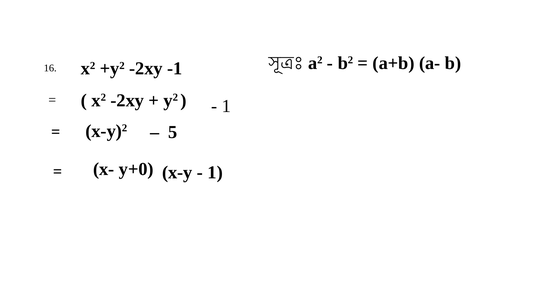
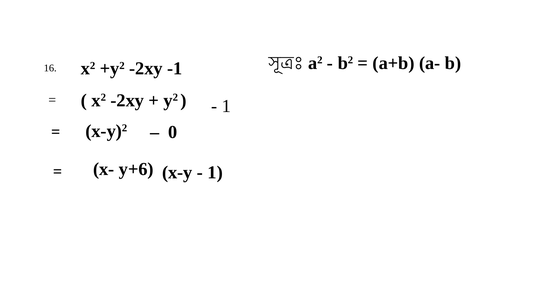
5: 5 -> 0 (173, 132)
y+0: y+0 -> y+6 (136, 169)
